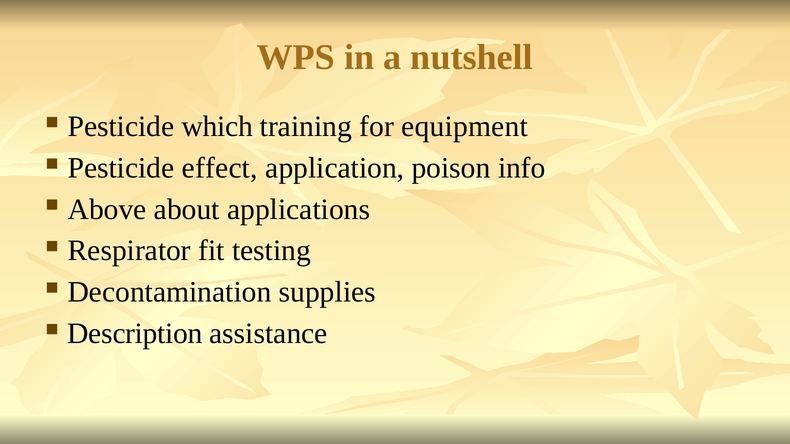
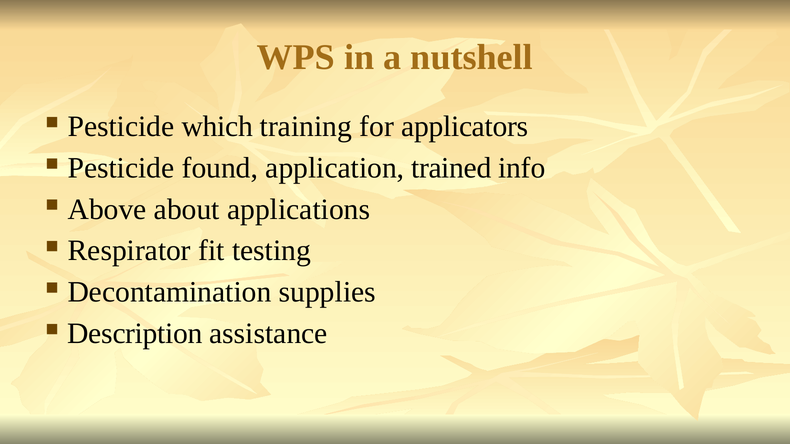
equipment: equipment -> applicators (465, 126)
effect: effect -> found (220, 168)
poison: poison -> trained (451, 168)
